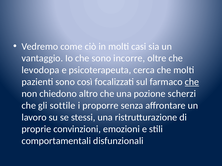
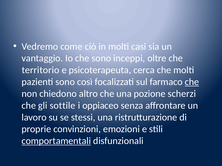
incorre: incorre -> inceppi (129, 58)
levodopa: levodopa -> territorio (41, 70)
proporre: proporre -> oppiaceo (100, 106)
comportamentali underline: none -> present (56, 141)
